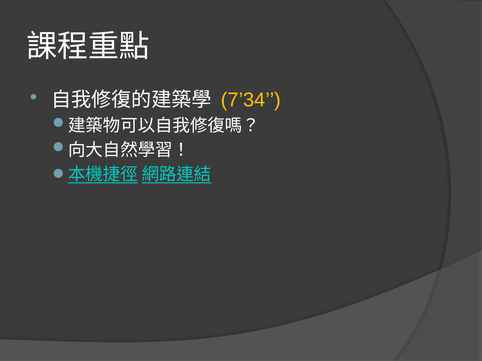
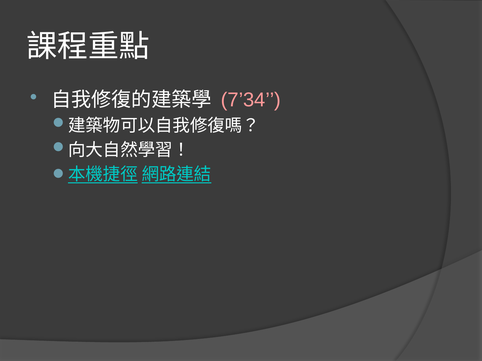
7’34 colour: yellow -> pink (251, 100)
